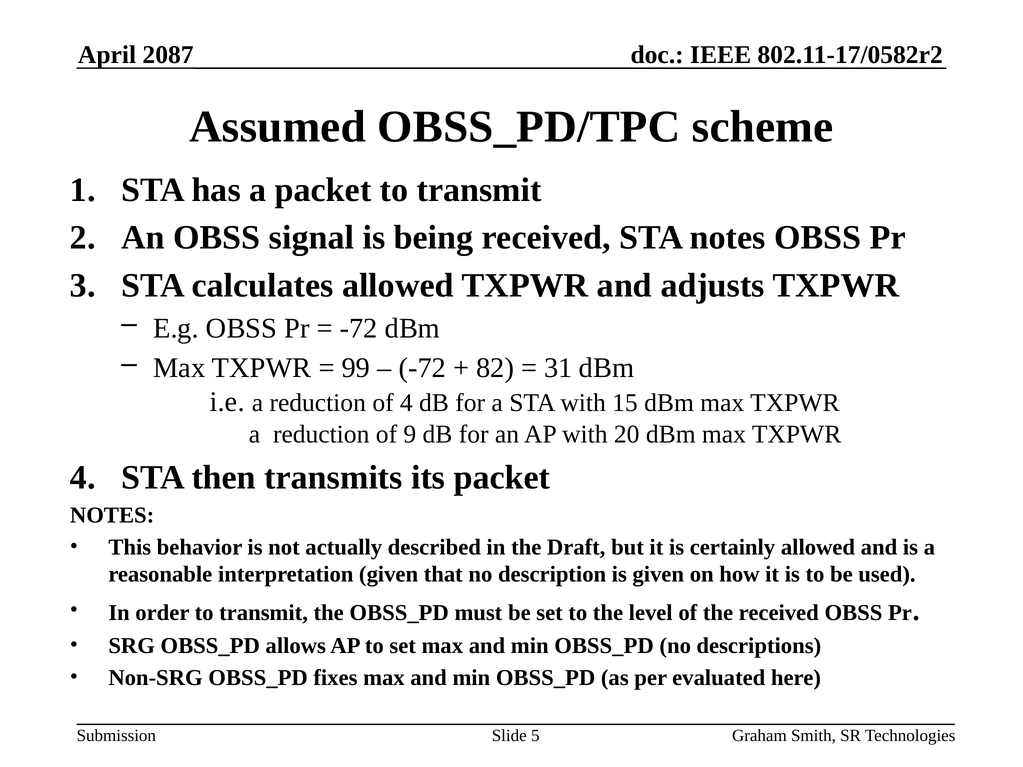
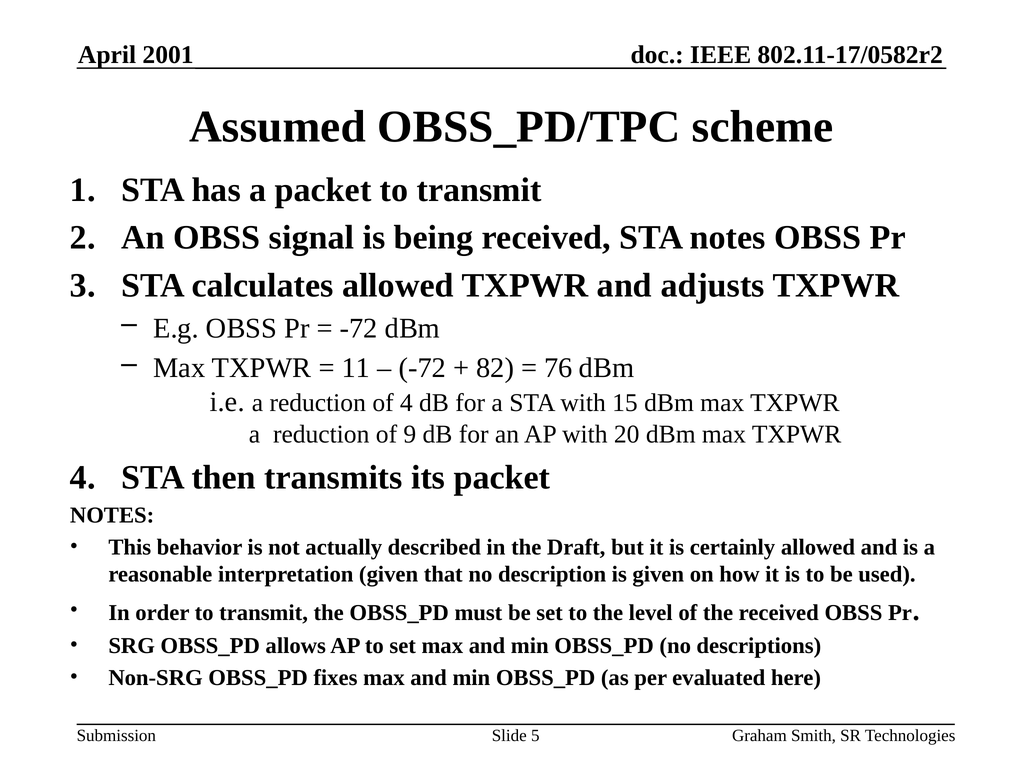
2087: 2087 -> 2001 (168, 55)
99: 99 -> 11 (356, 368)
31: 31 -> 76 (558, 368)
